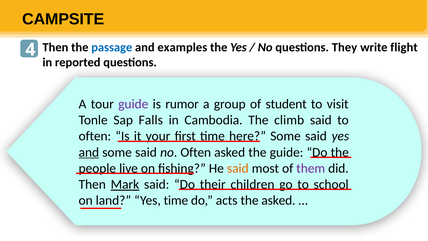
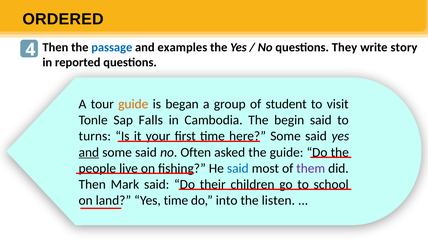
CAMPSITE: CAMPSITE -> ORDERED (63, 19)
flight: flight -> story (404, 47)
guide colour: purple -> orange (133, 104)
rumor: rumor -> began (182, 104)
climb: climb -> begin (289, 120)
often: often -> turns (95, 136)
said colour: orange -> blue (238, 168)
Mark underline: present -> none (125, 184)
acts: acts -> into (227, 200)
the asked: asked -> listen (278, 200)
